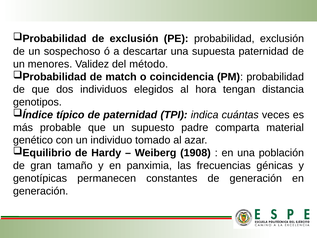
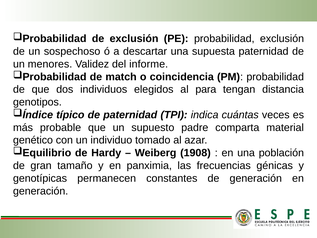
método: método -> informe (149, 64)
hora: hora -> para (206, 89)
